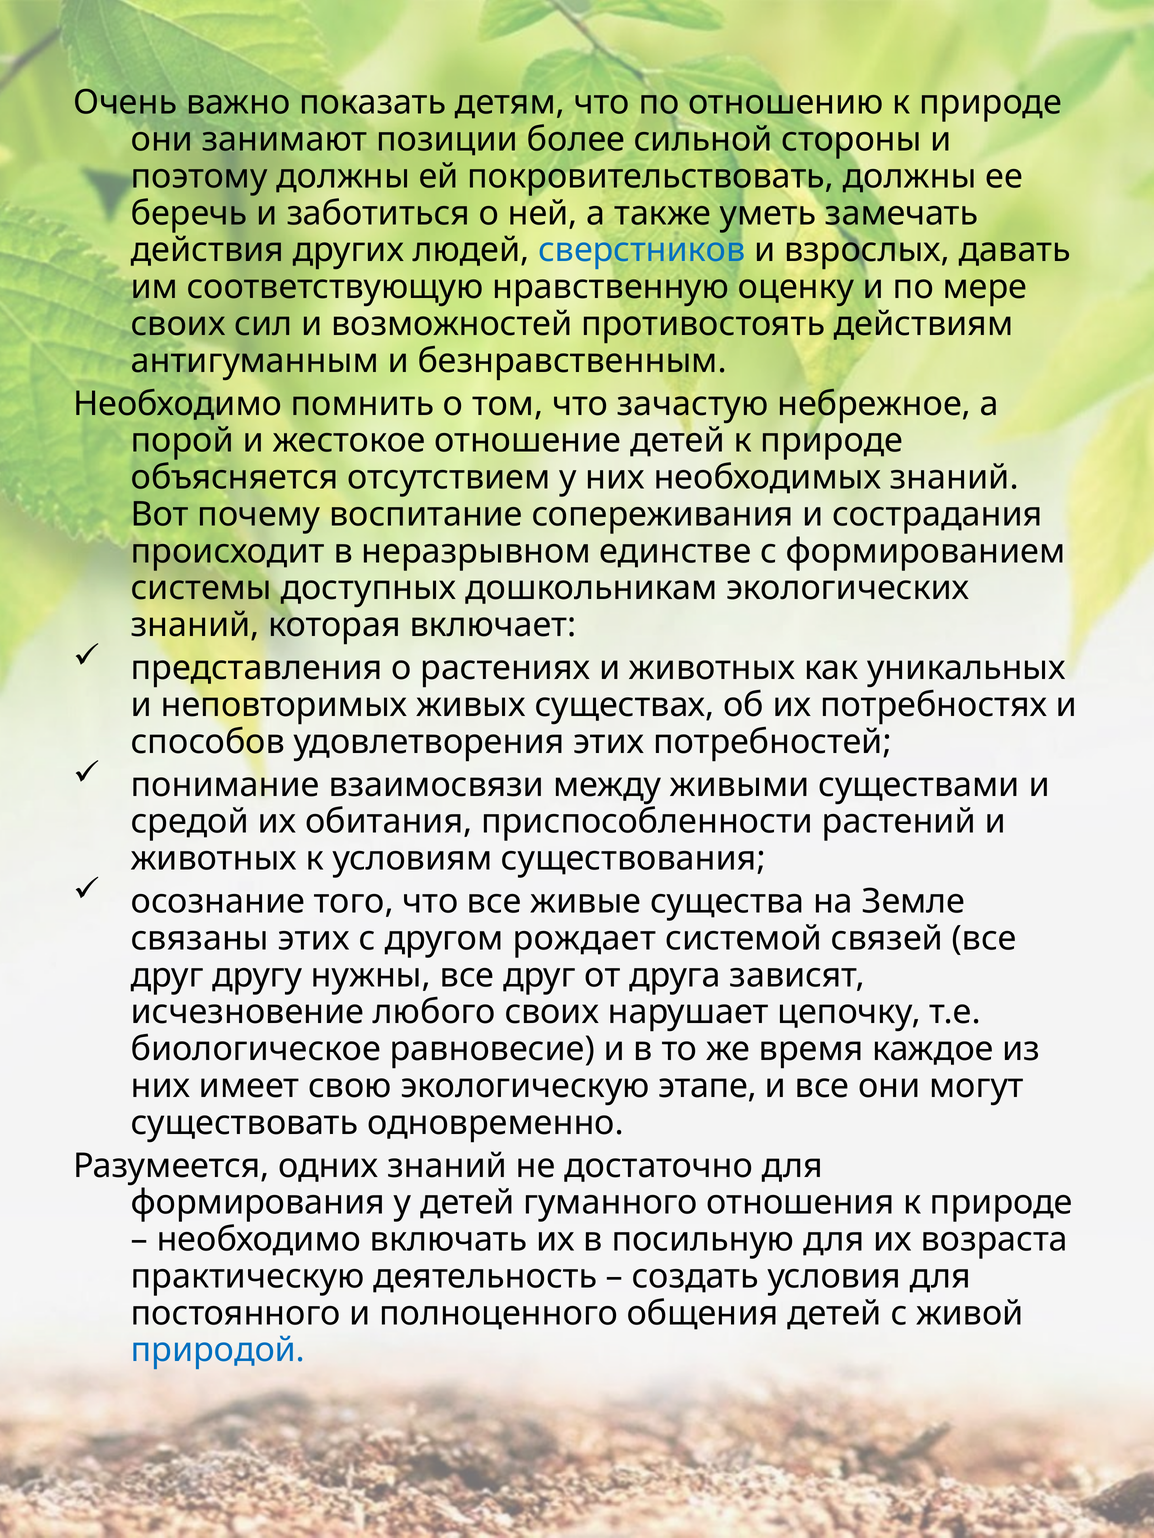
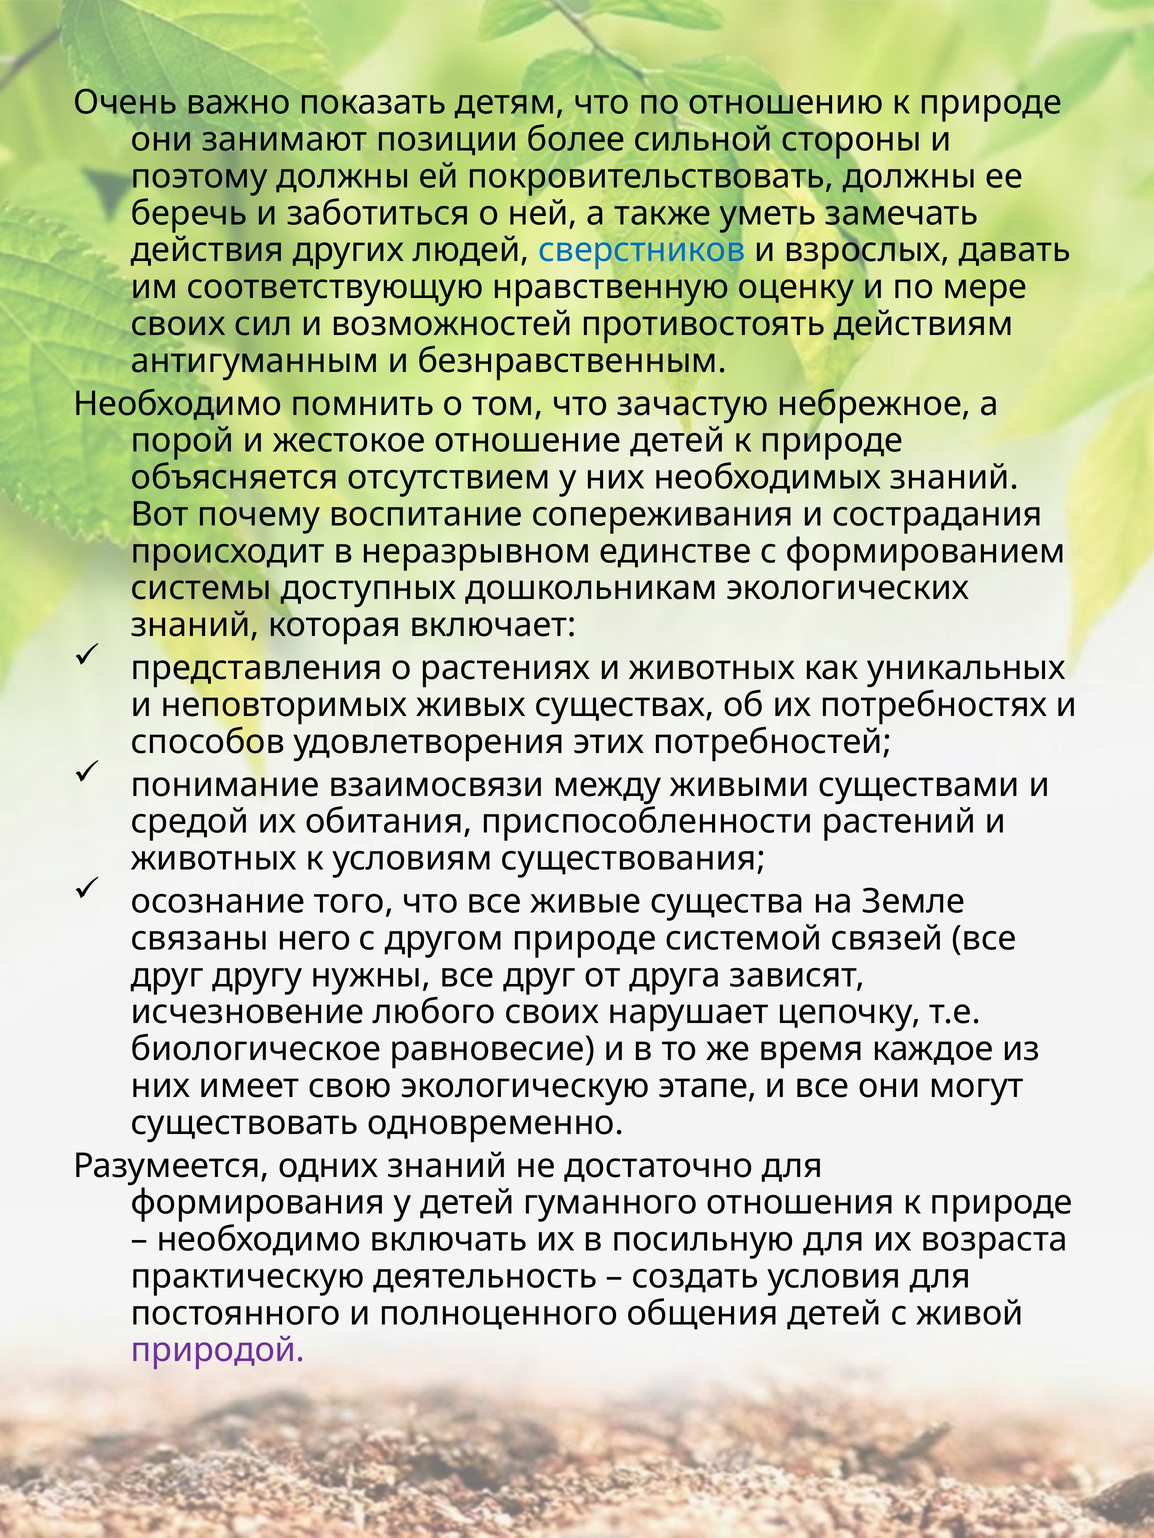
связаны этих: этих -> него (314, 939)
другом рождает: рождает -> природе (584, 939)
природой colour: blue -> purple (218, 1351)
